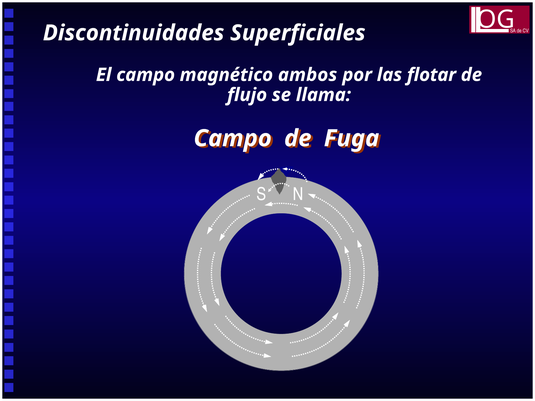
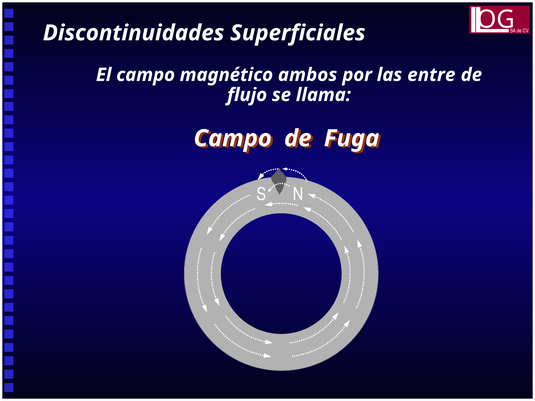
flotar: flotar -> entre (431, 75)
